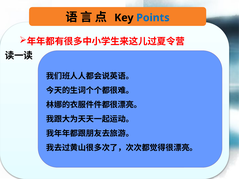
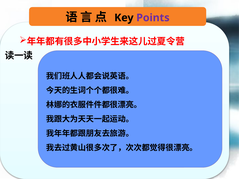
Points colour: blue -> purple (153, 18)
